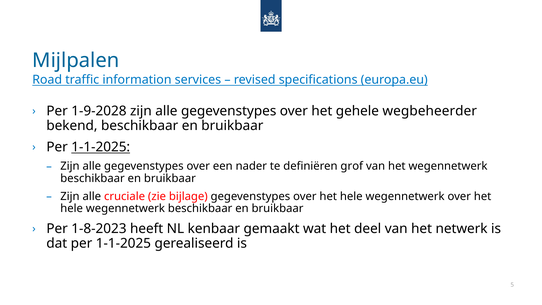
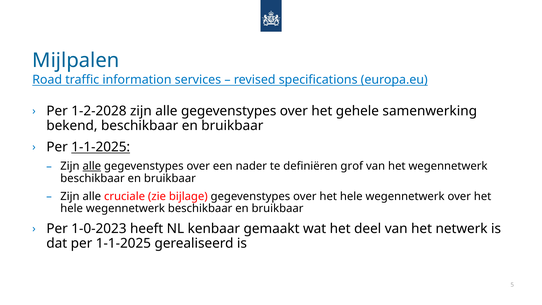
1-9-2028: 1-9-2028 -> 1-2-2028 (99, 111)
wegbeheerder: wegbeheerder -> samenwerking (430, 111)
alle underline: none -> present (92, 166)
1-8-2023: 1-8-2023 -> 1-0-2023 (99, 229)
